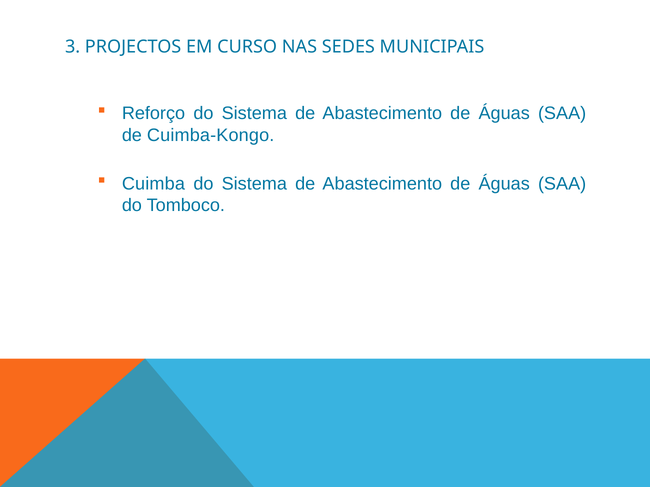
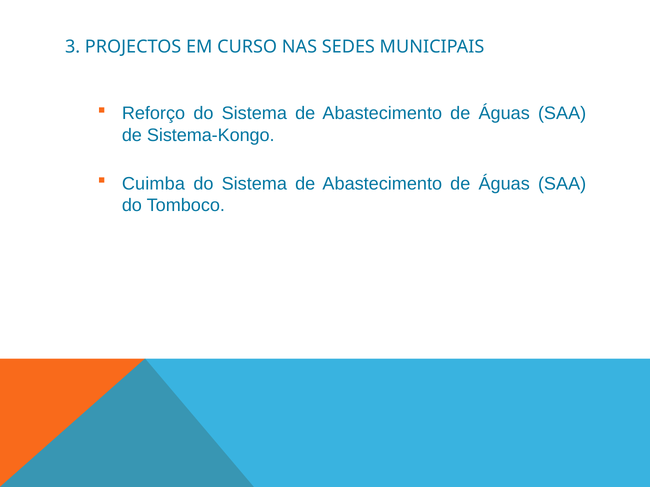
Cuimba-Kongo: Cuimba-Kongo -> Sistema-Kongo (211, 135)
